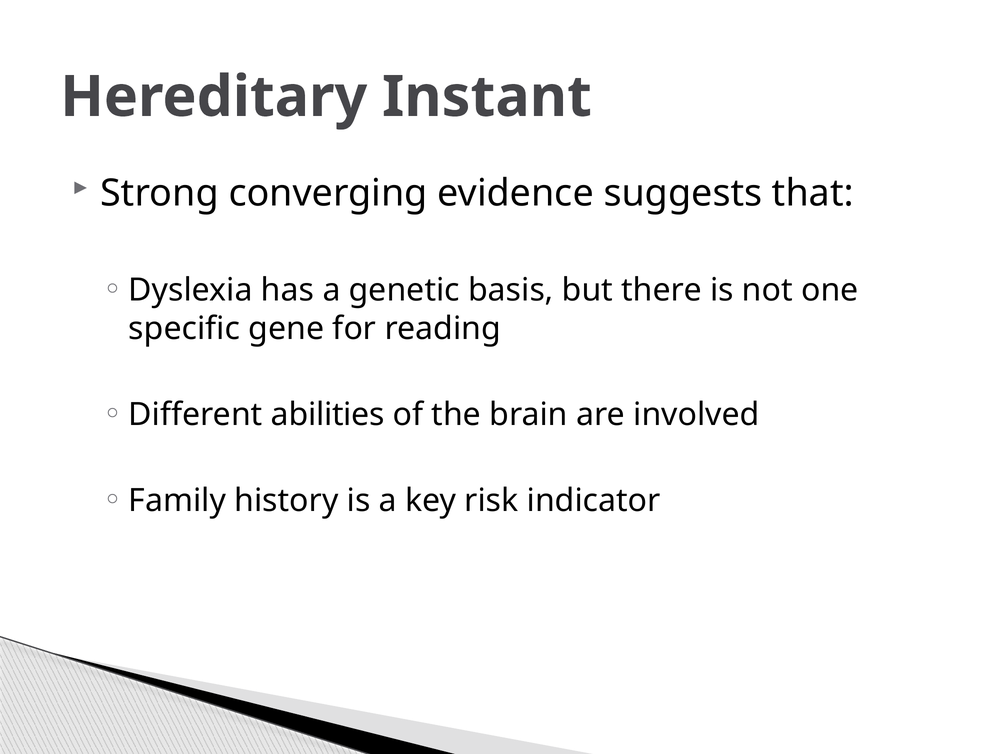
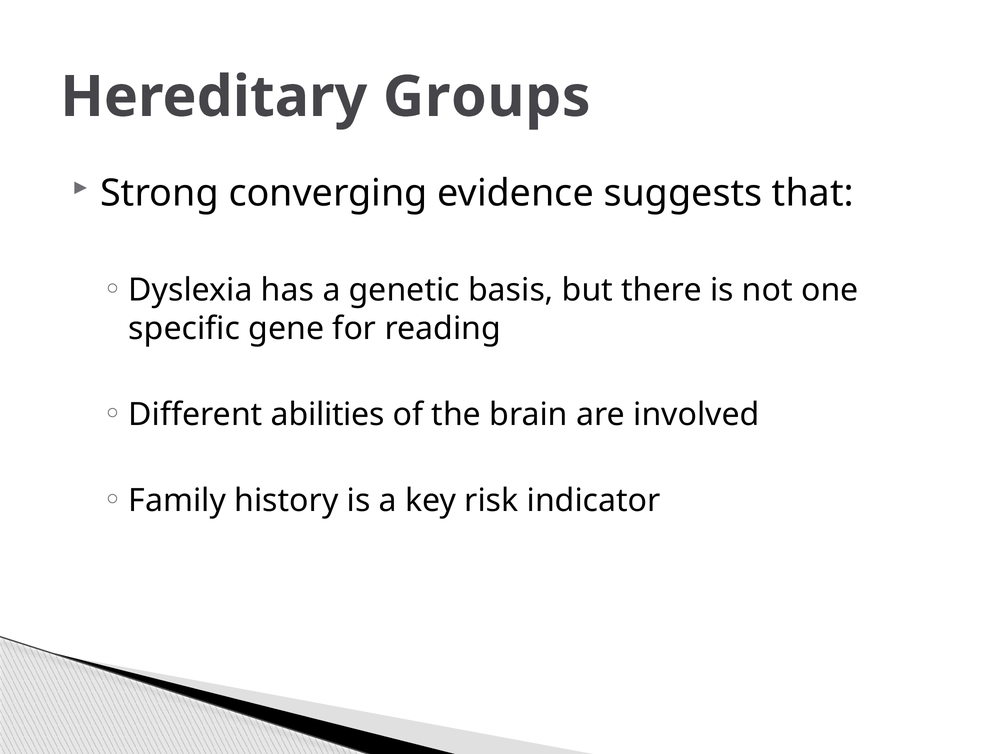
Instant: Instant -> Groups (487, 97)
